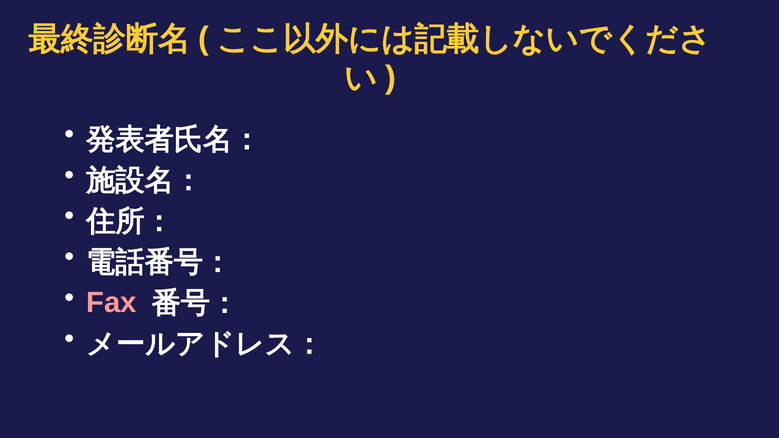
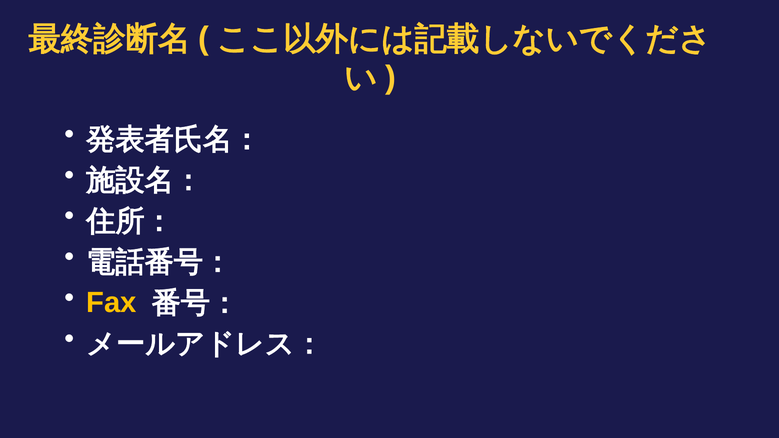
Fax colour: pink -> yellow (111, 303)
